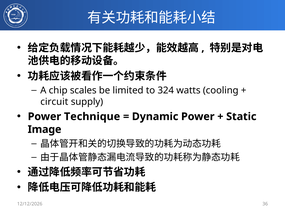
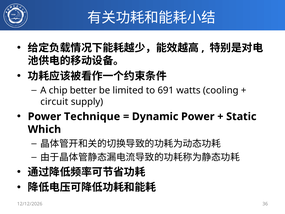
scales: scales -> better (83, 90)
324: 324 -> 691 (166, 90)
Image: Image -> Which (44, 129)
